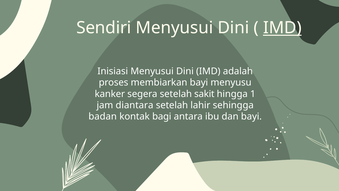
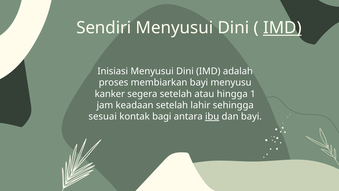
sakit: sakit -> atau (204, 94)
diantara: diantara -> keadaan (135, 105)
badan: badan -> sesuai (103, 116)
ibu underline: none -> present (212, 116)
